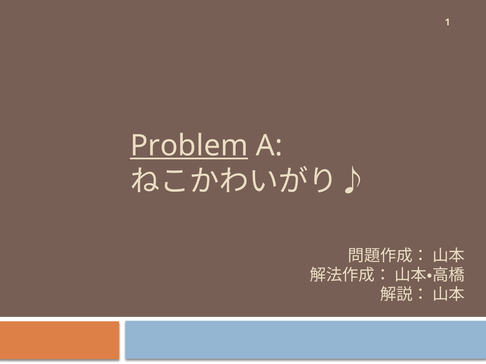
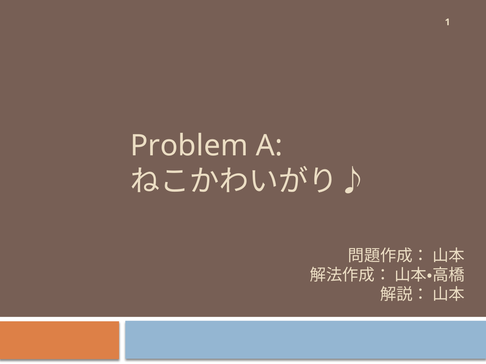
Problem underline: present -> none (189, 146)
